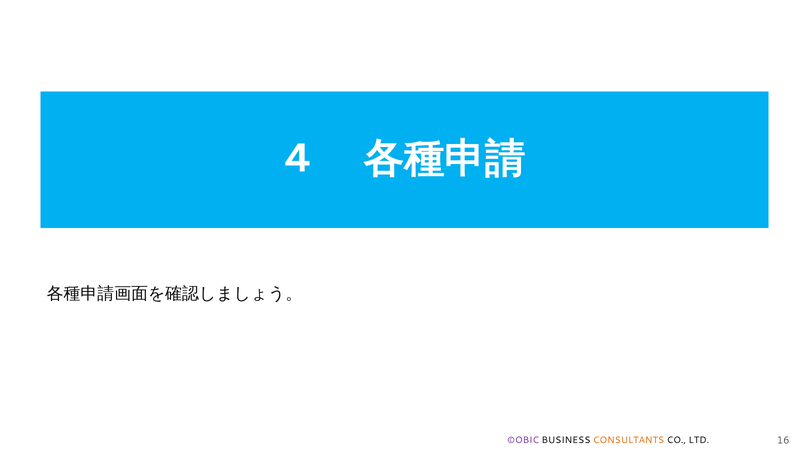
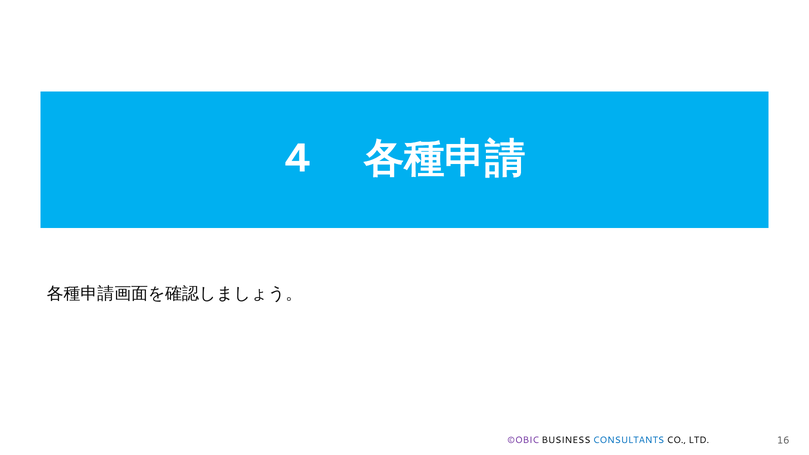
CONSULTANTS colour: orange -> blue (629, 440)
